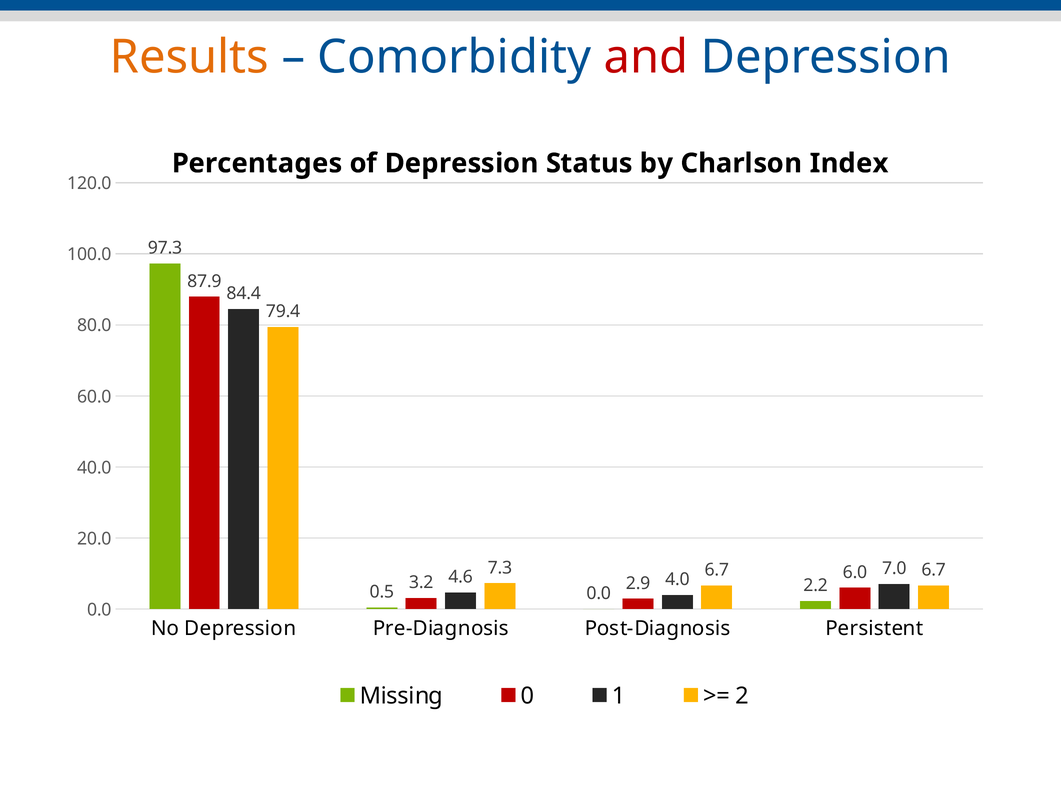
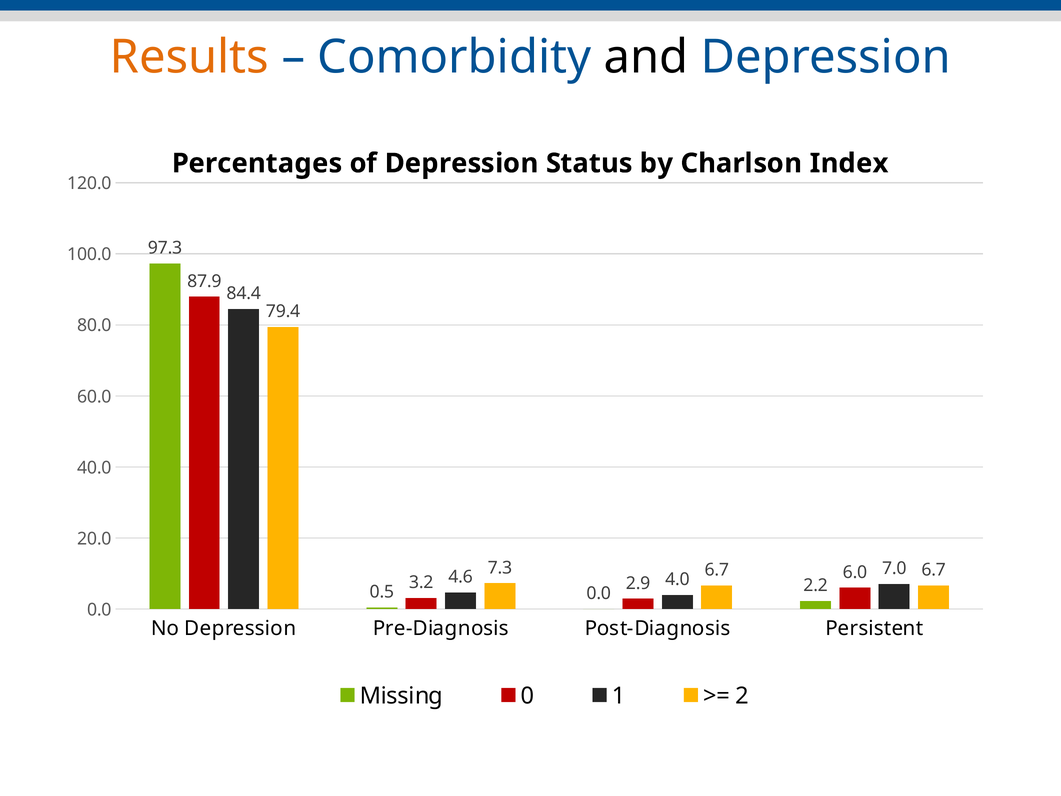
and colour: red -> black (646, 57)
